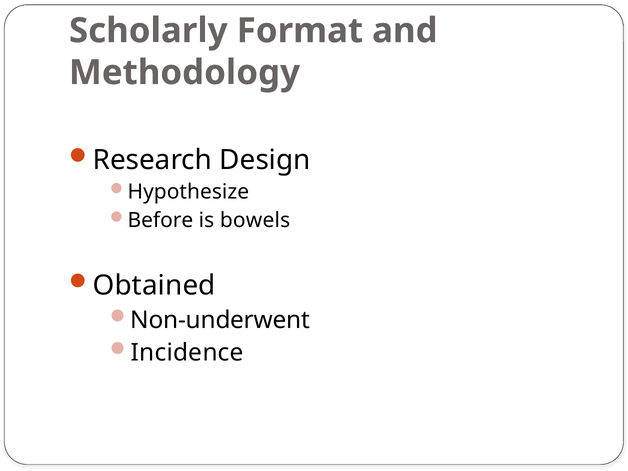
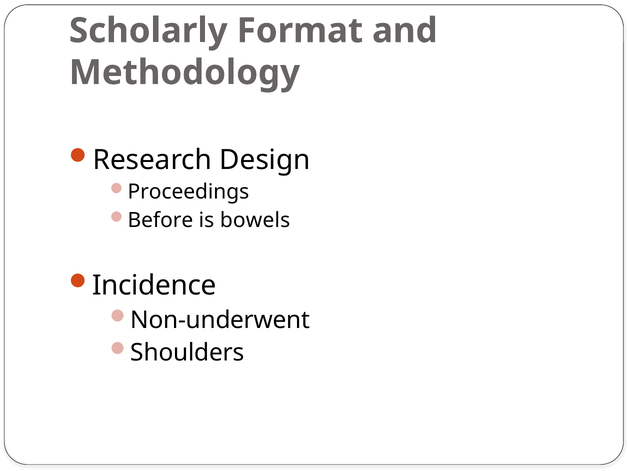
Hypothesize: Hypothesize -> Proceedings (188, 192)
Obtained: Obtained -> Incidence (154, 286)
Incidence: Incidence -> Shoulders (187, 353)
